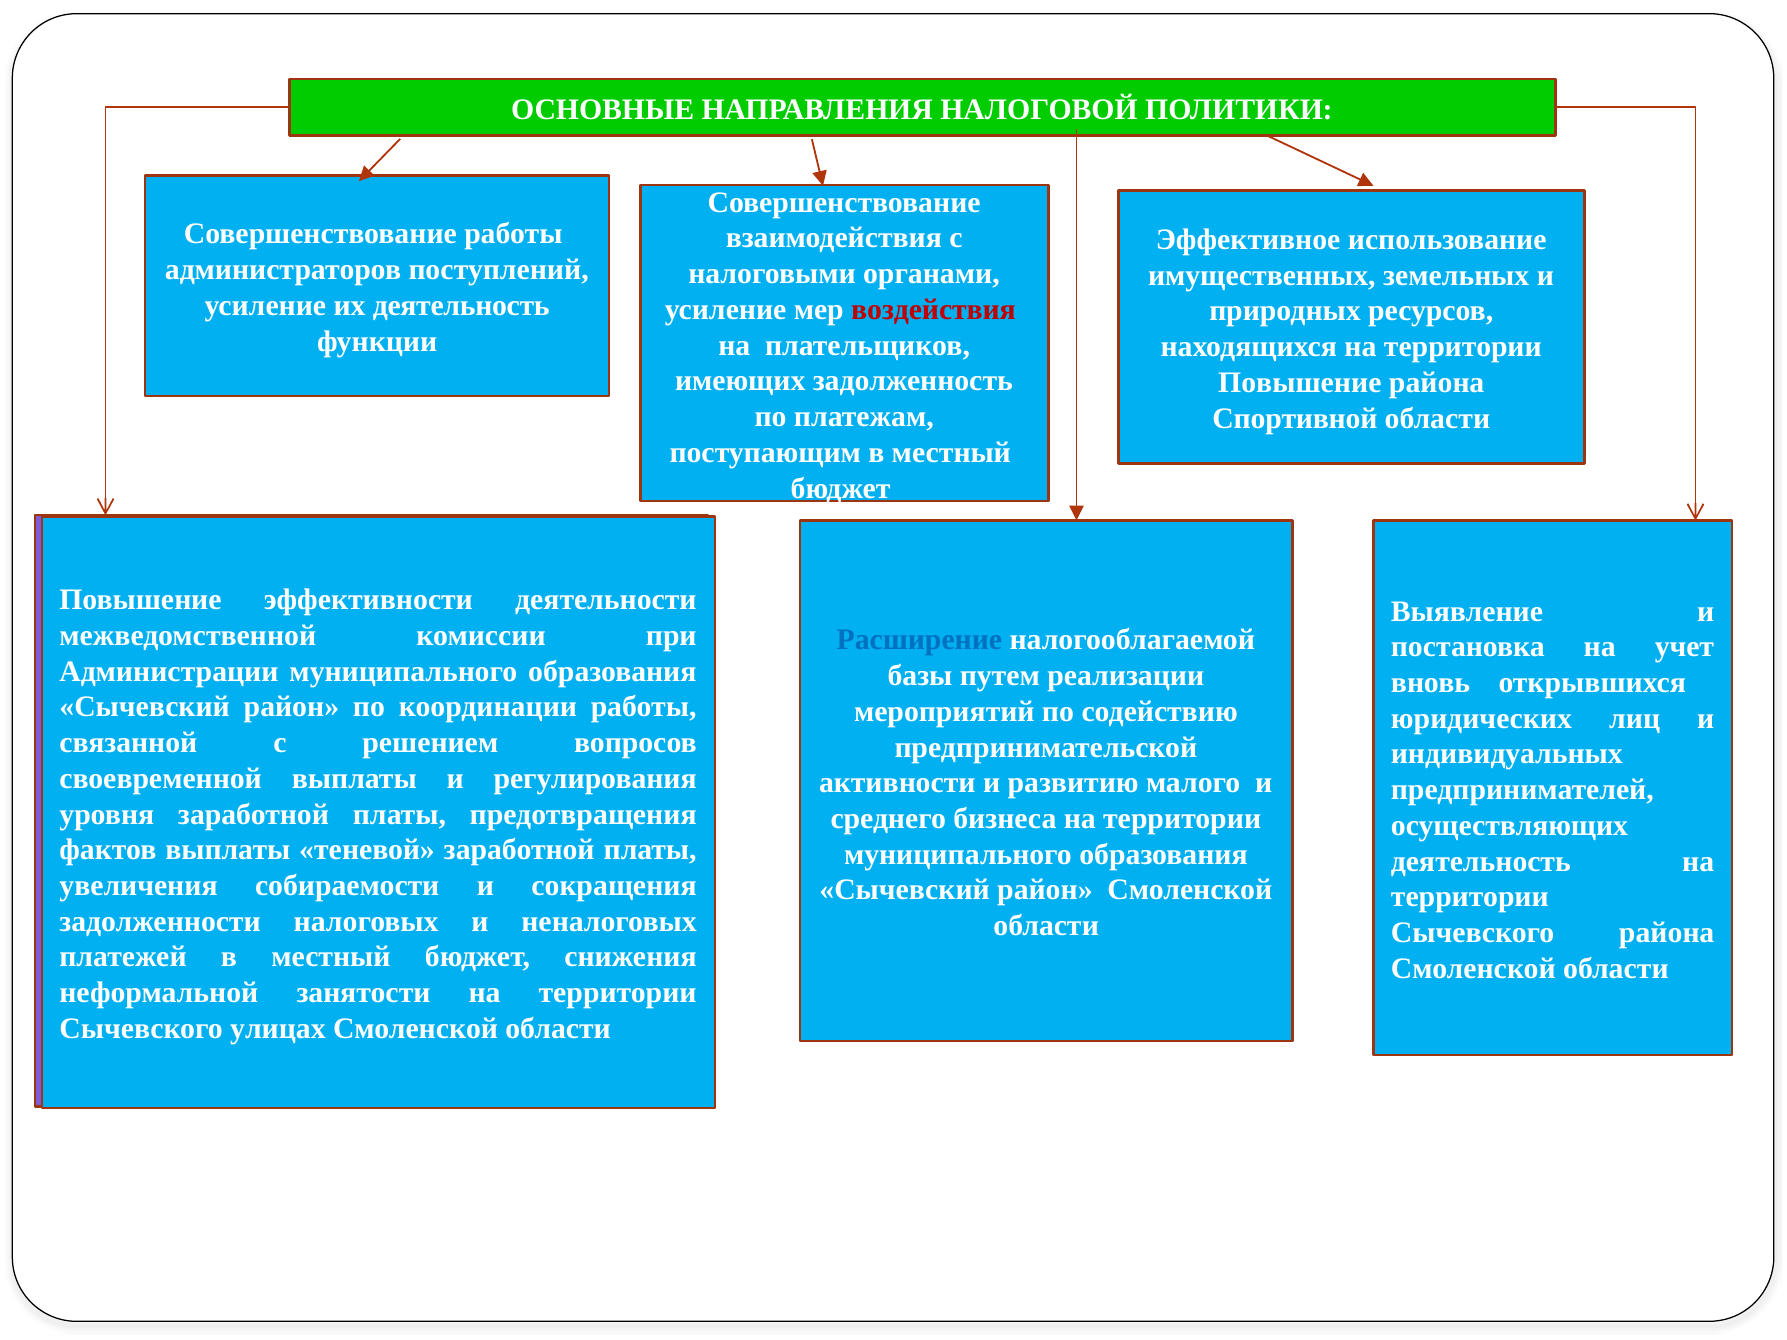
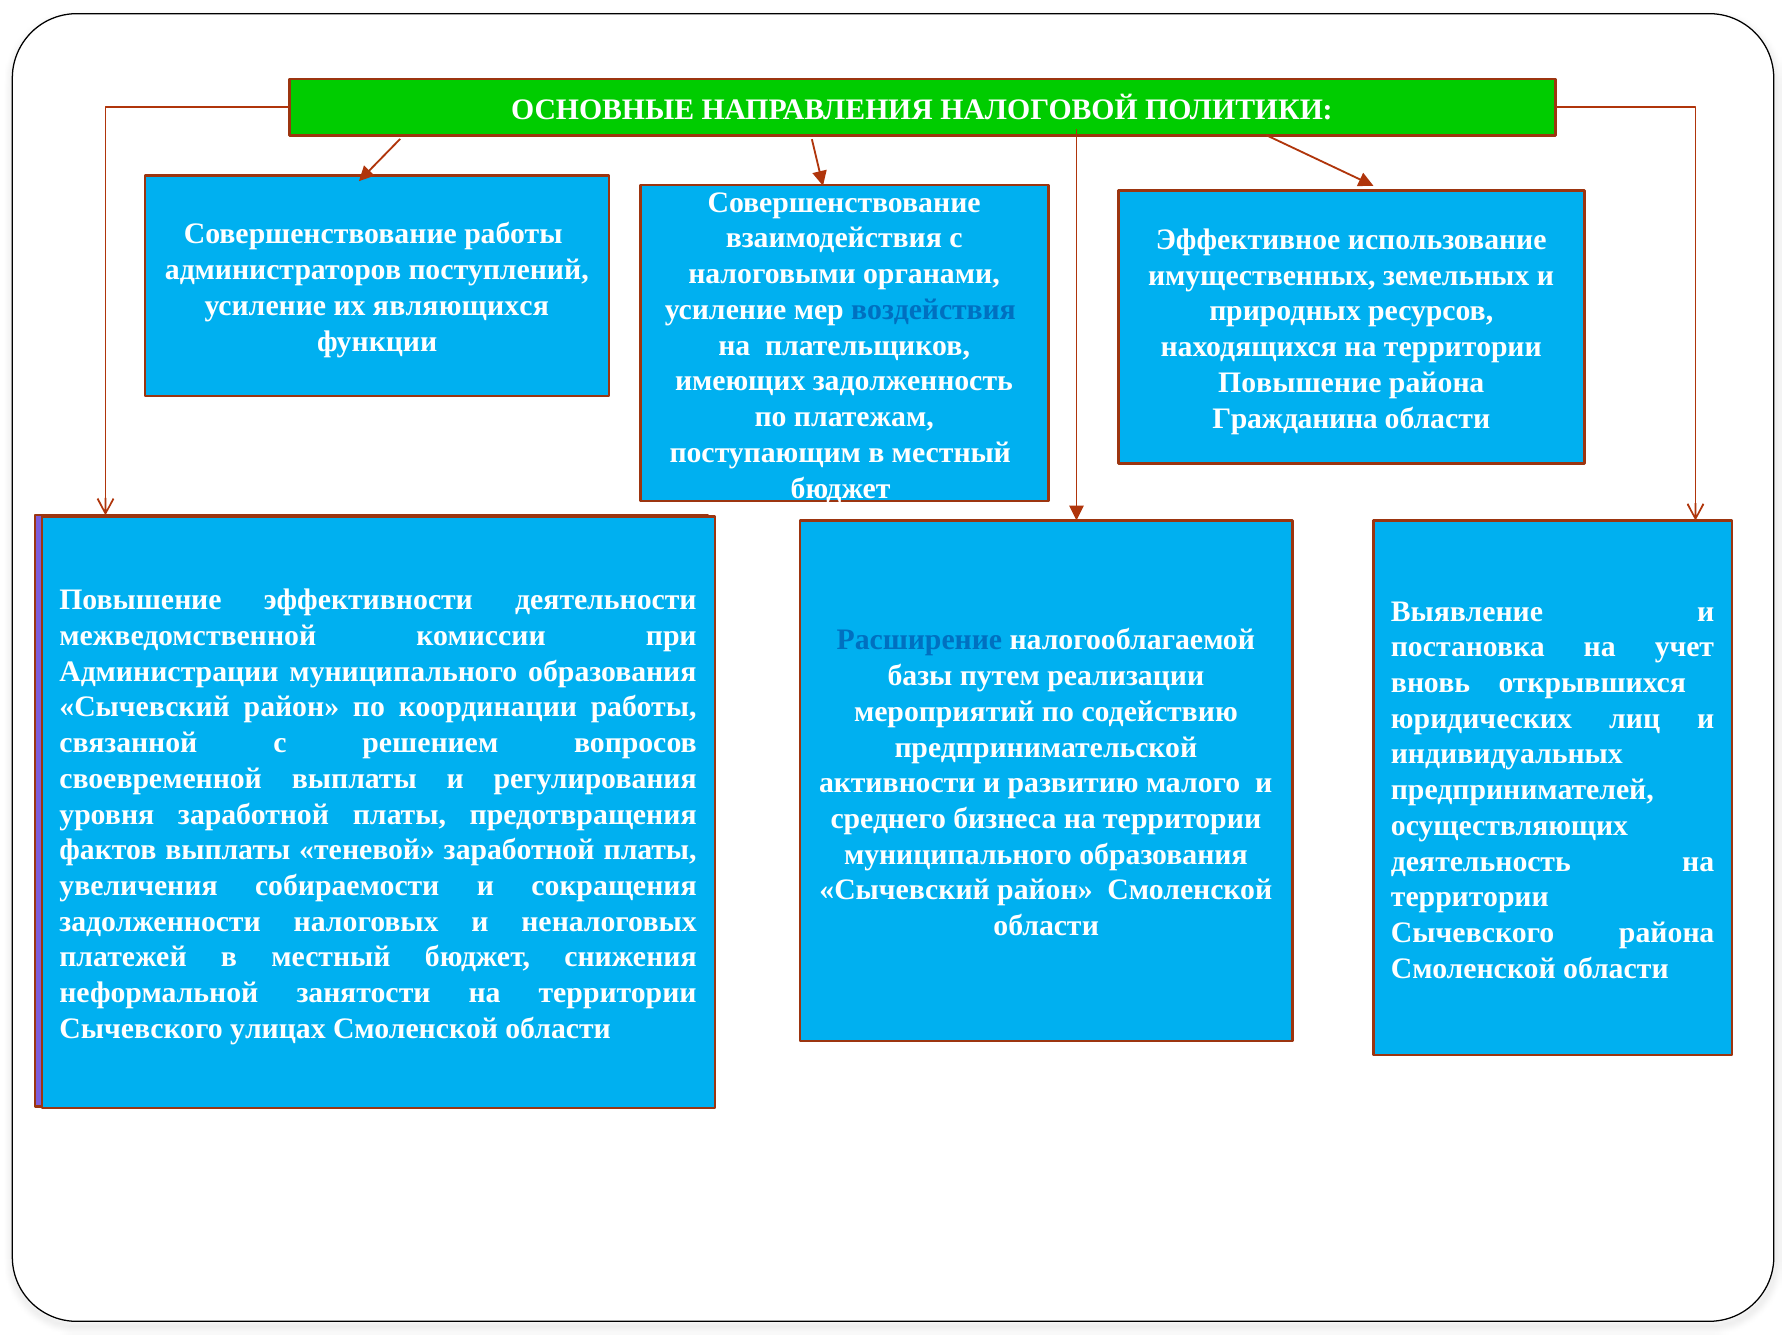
их деятельность: деятельность -> являющихся (461, 306)
воздействия colour: red -> blue (934, 310)
Спортивной: Спортивной -> Гражданина (1295, 418)
